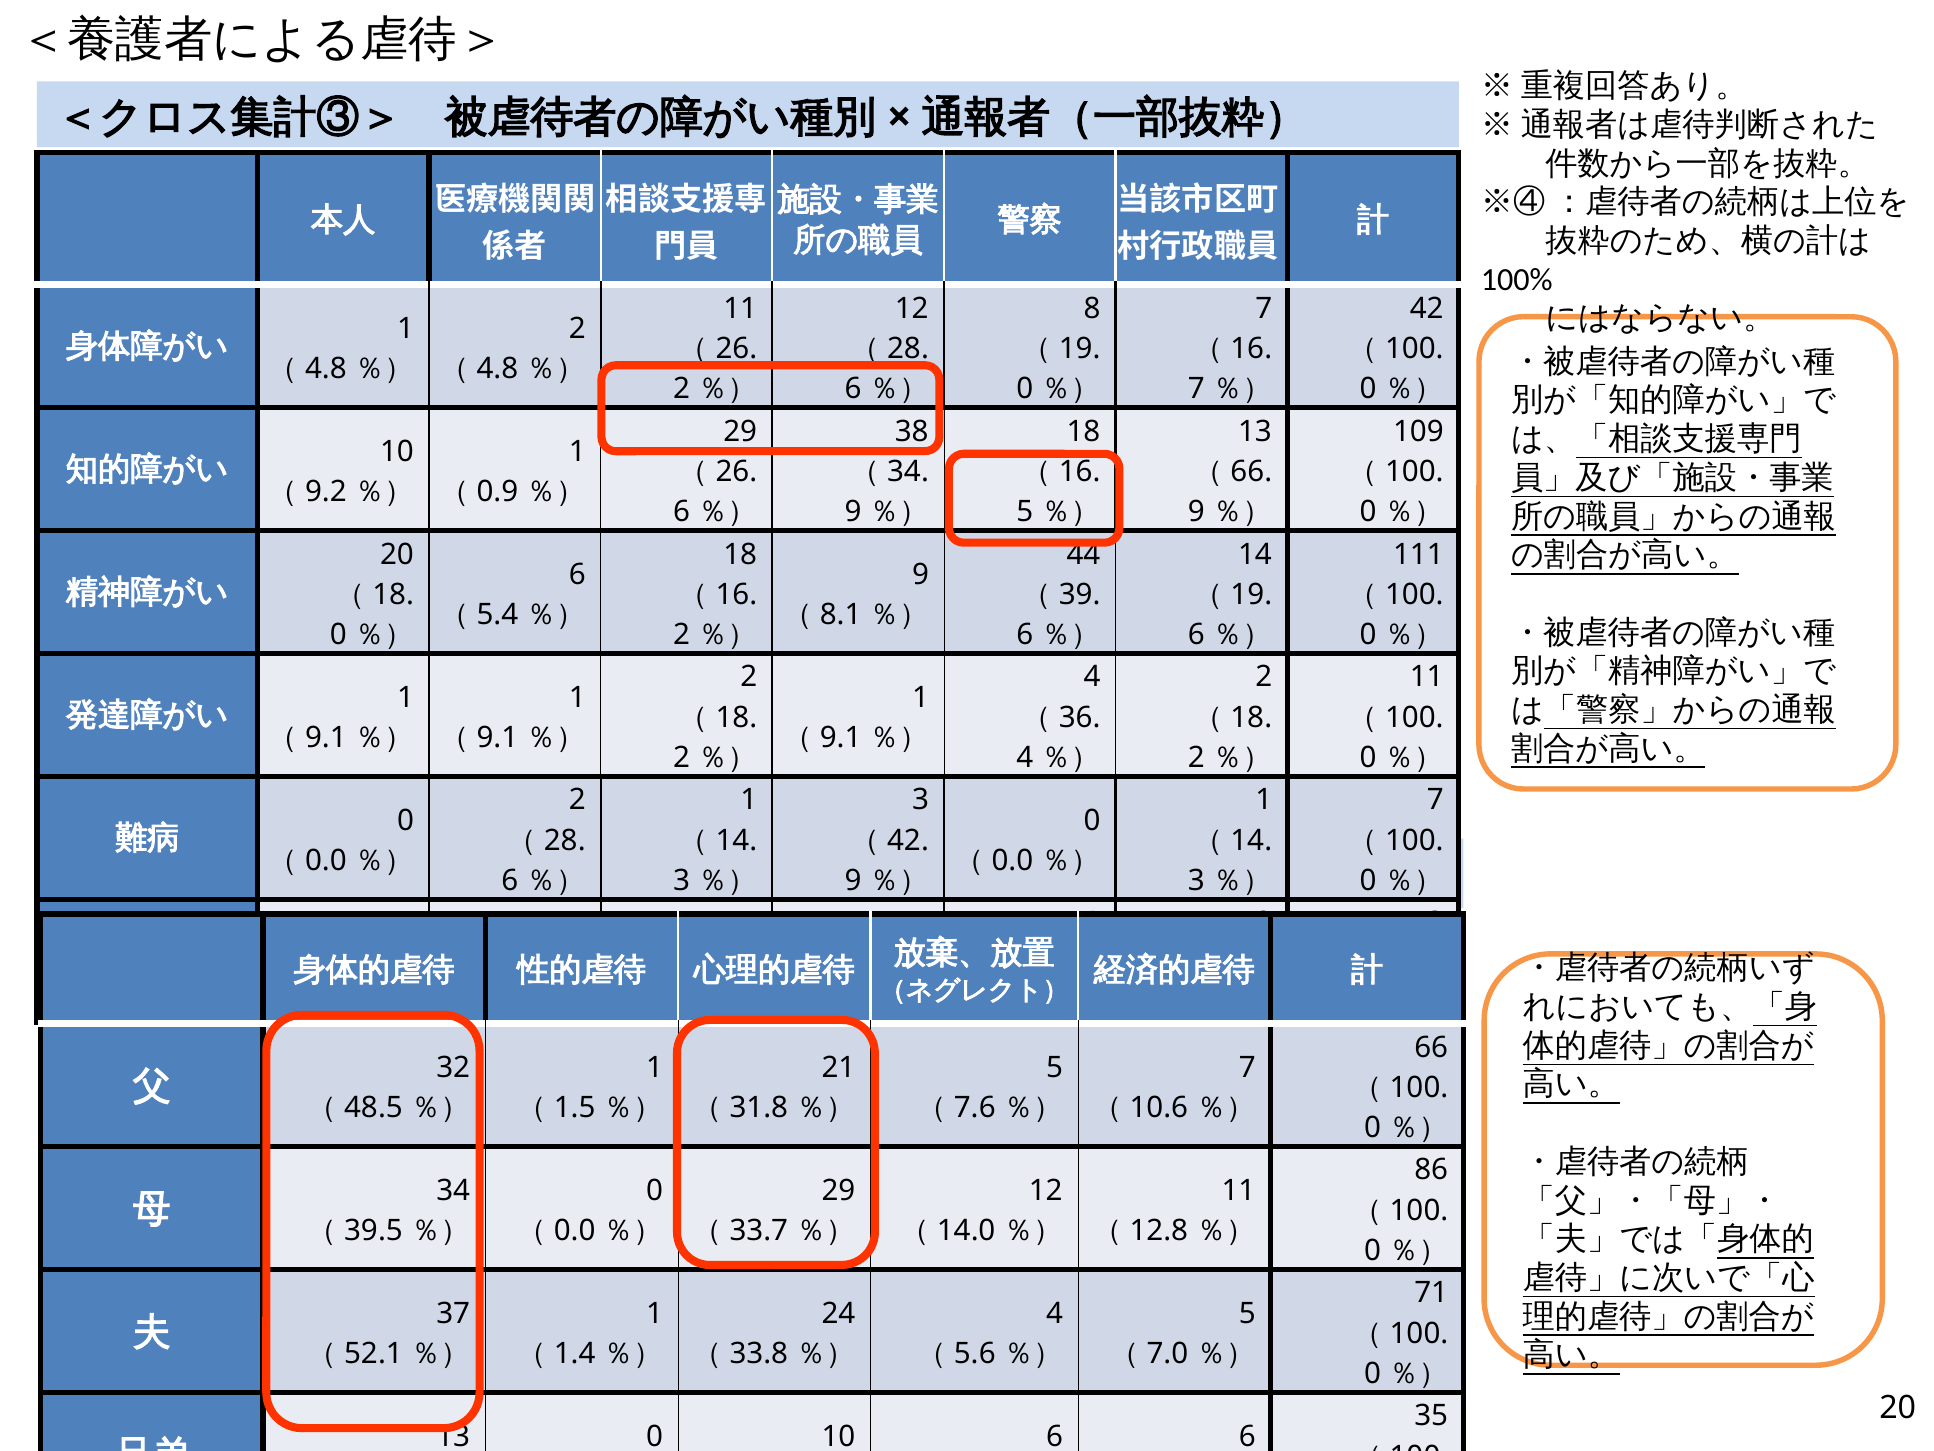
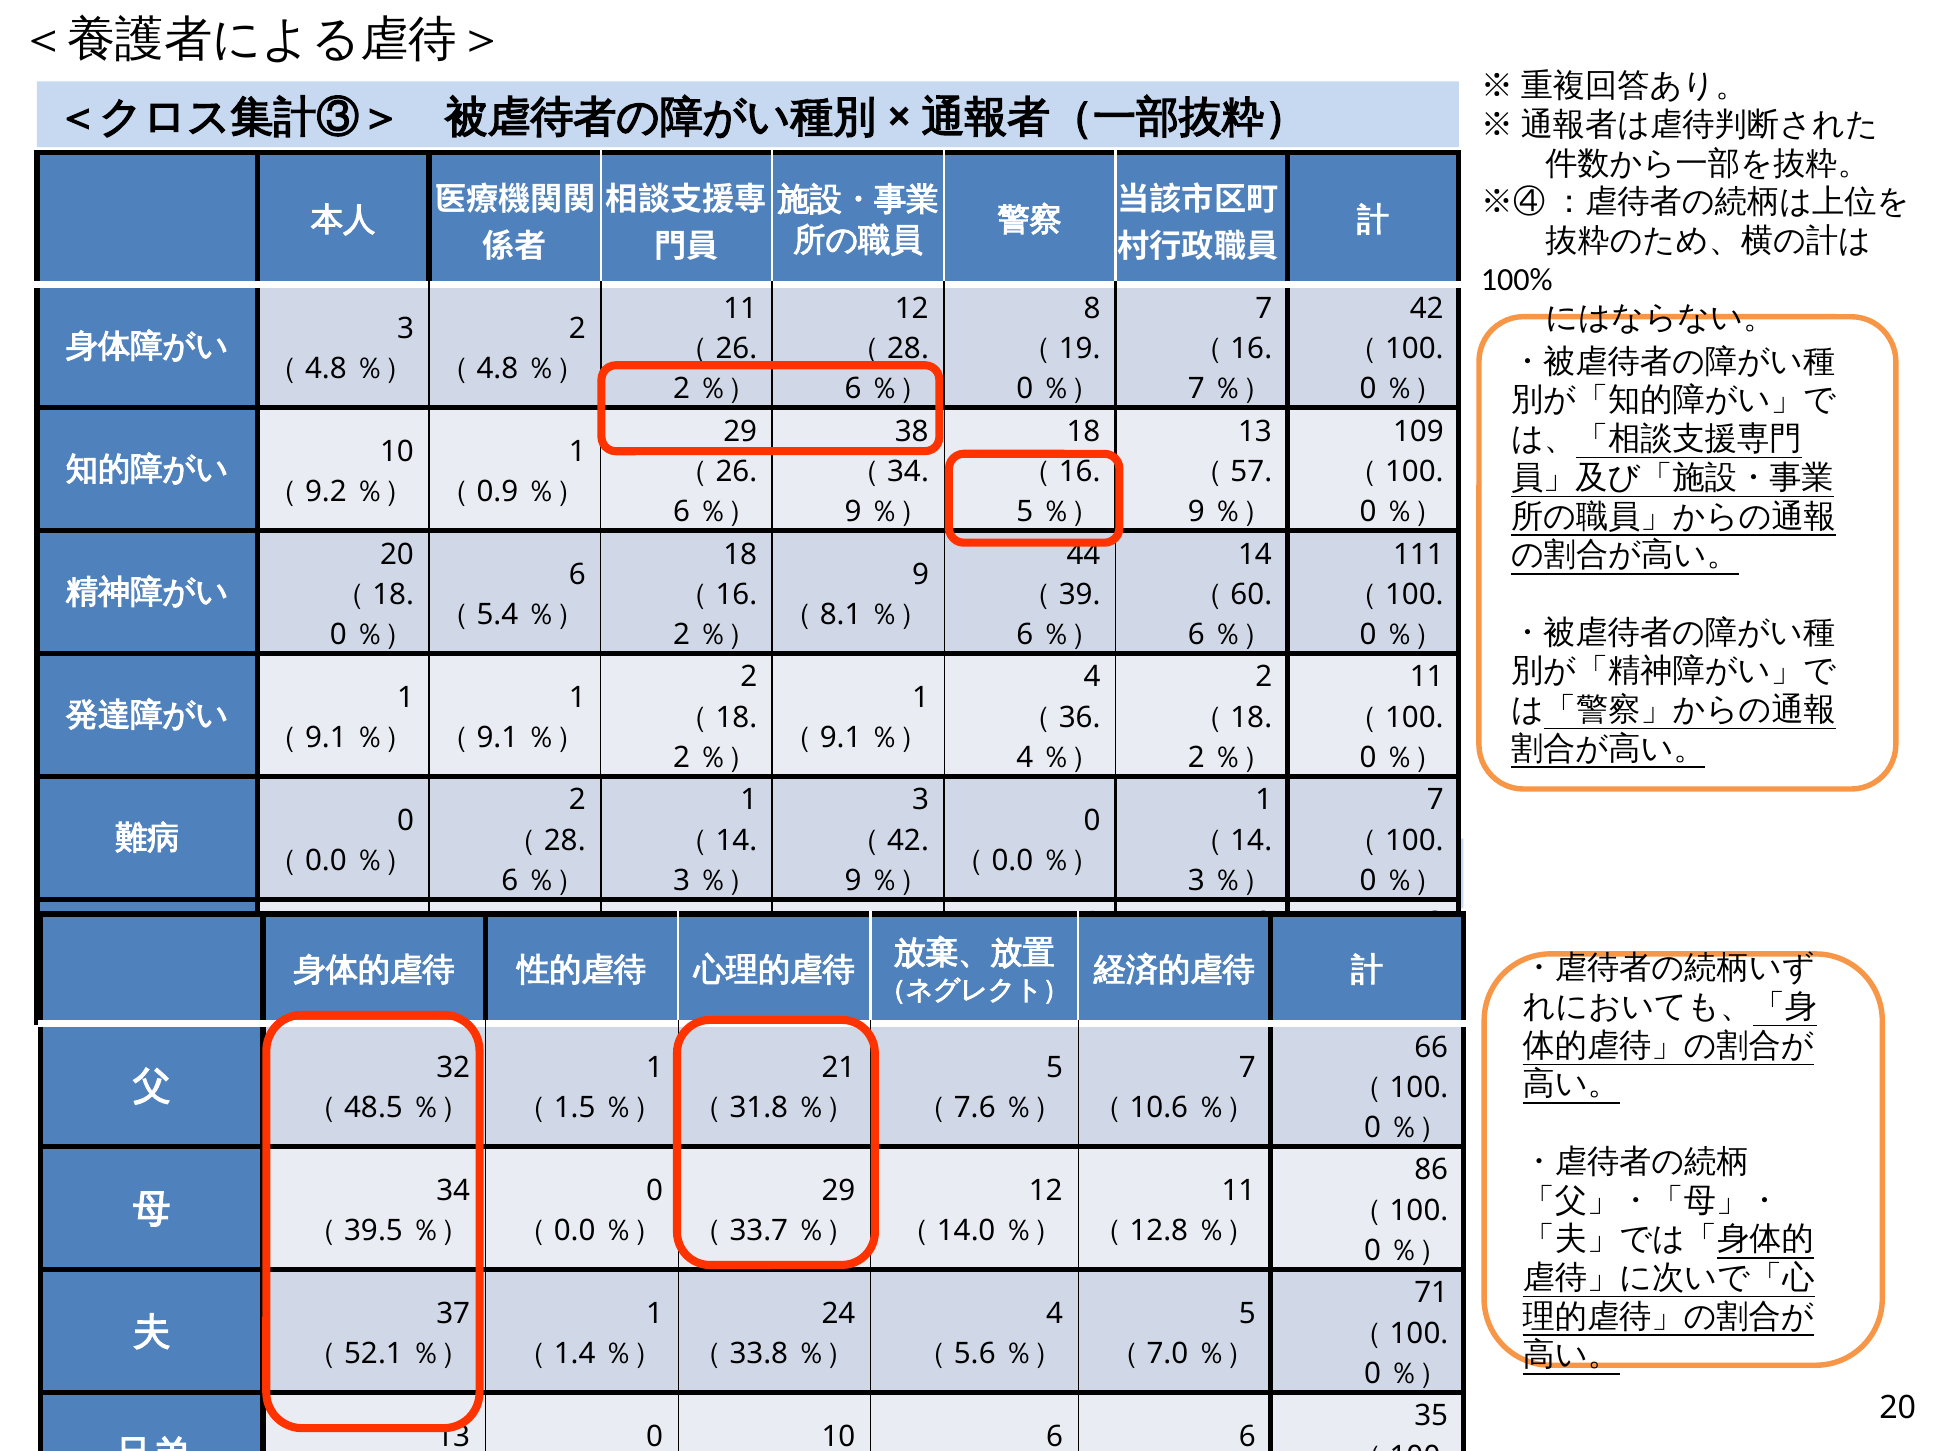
1: 1 -> 3 (406, 328)
66: 66 -> 57 (1251, 471)
19: 19 -> 60 (1251, 594)
